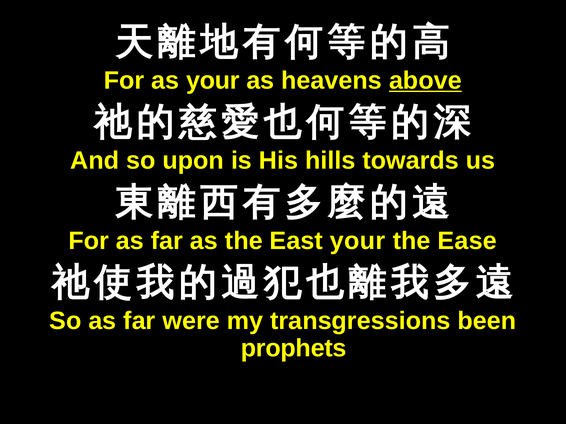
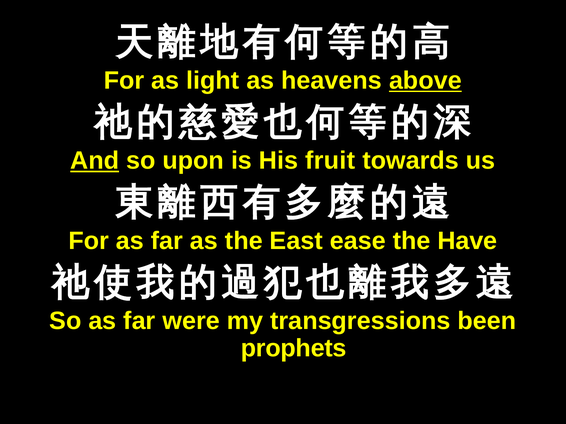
as your: your -> light (213, 81)
And underline: none -> present (95, 161)
hills: hills -> fruit (330, 161)
East your: your -> ease (358, 241)
Ease: Ease -> Have (467, 241)
